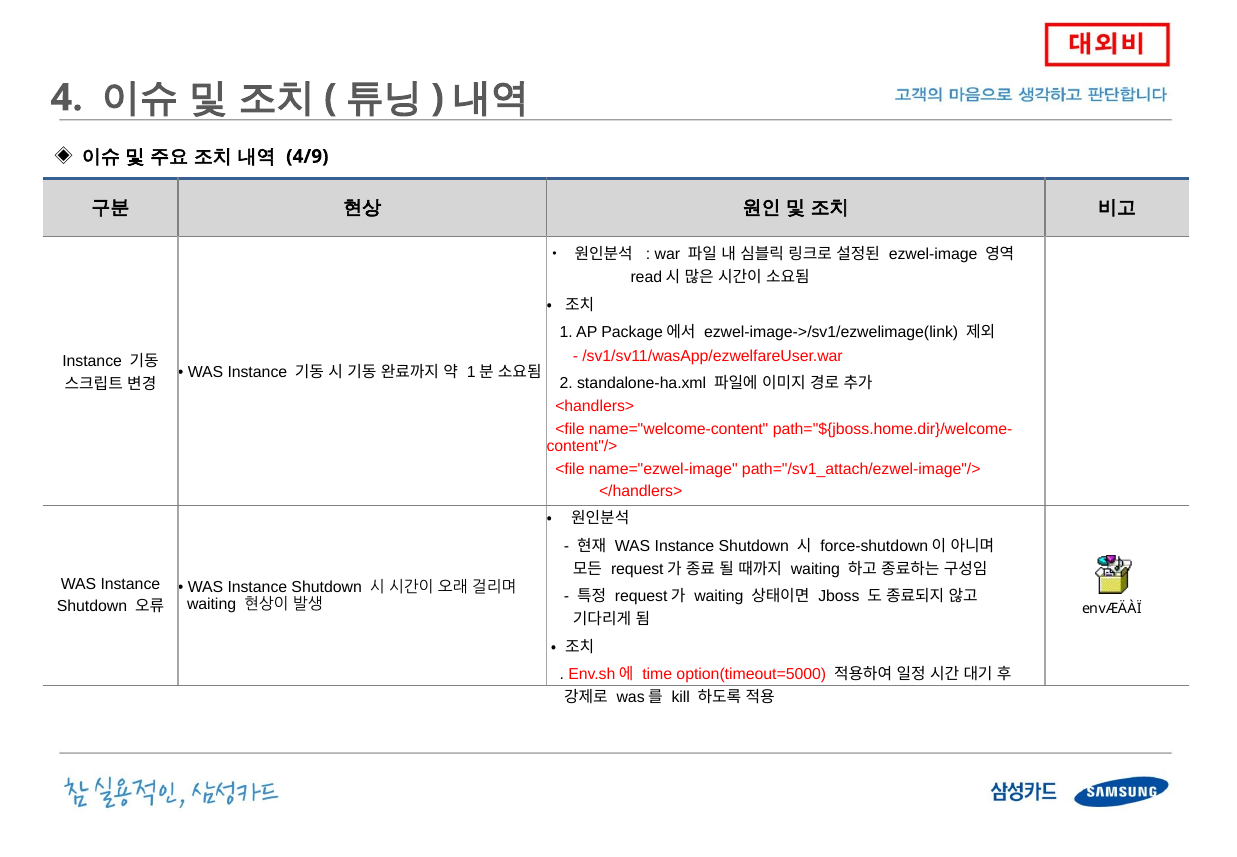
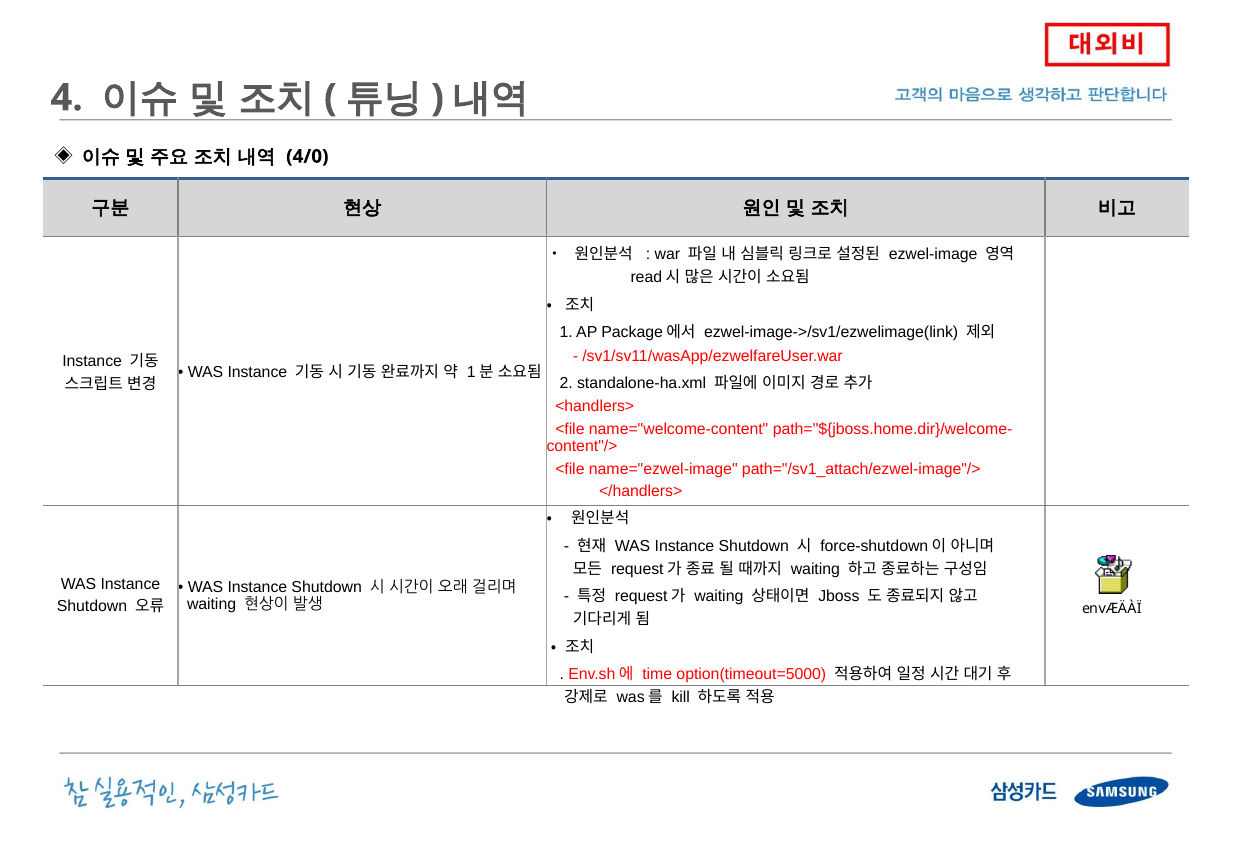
4/9: 4/9 -> 4/0 (307, 156)
